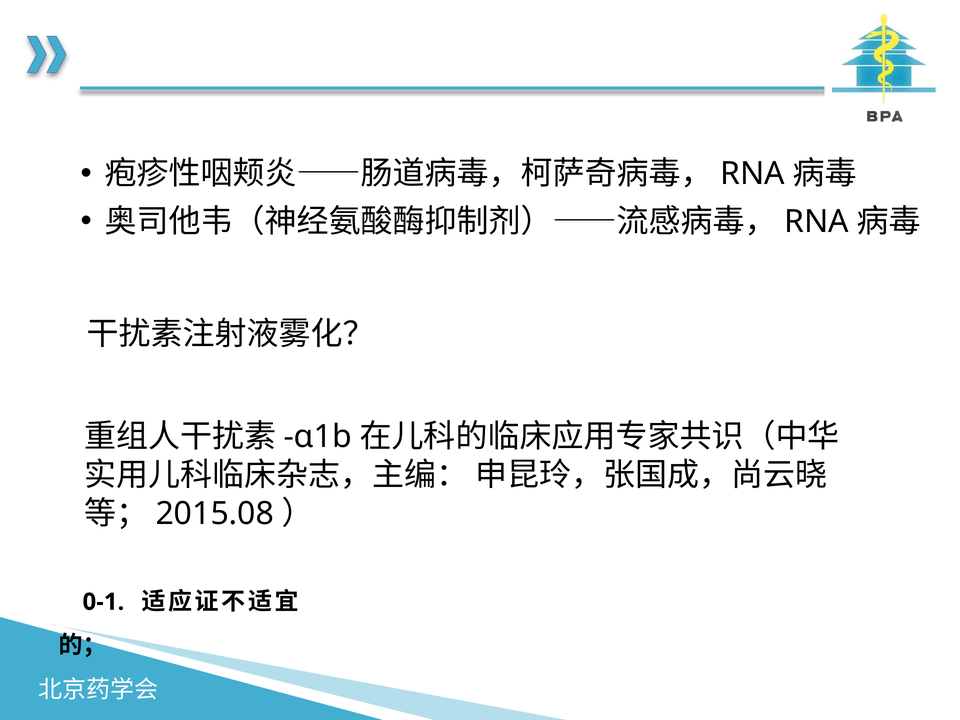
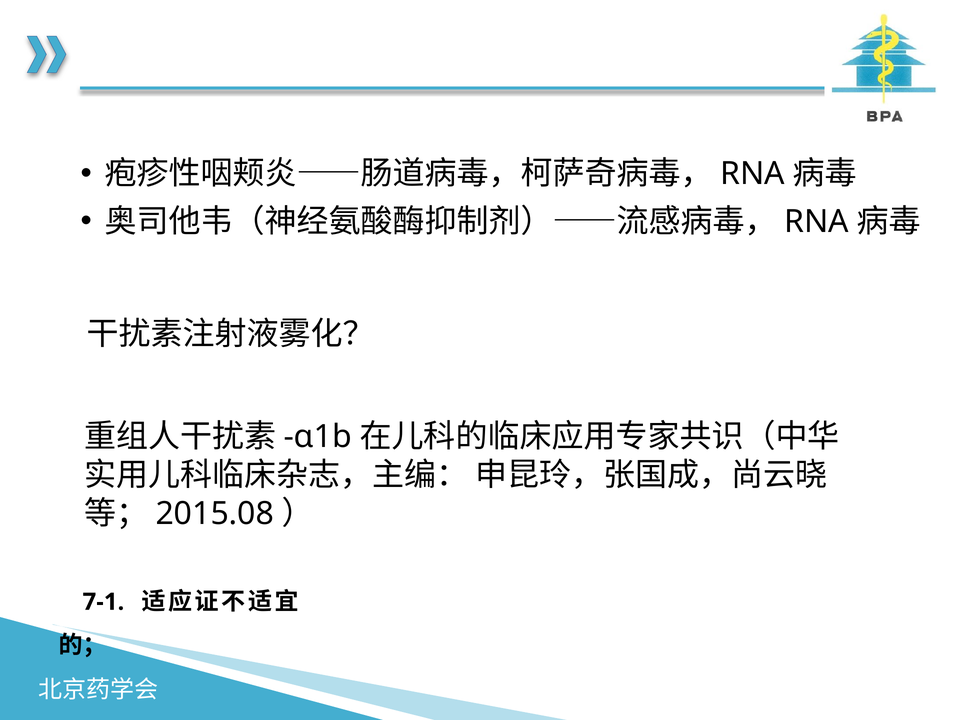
0-1: 0-1 -> 7-1 (103, 602)
